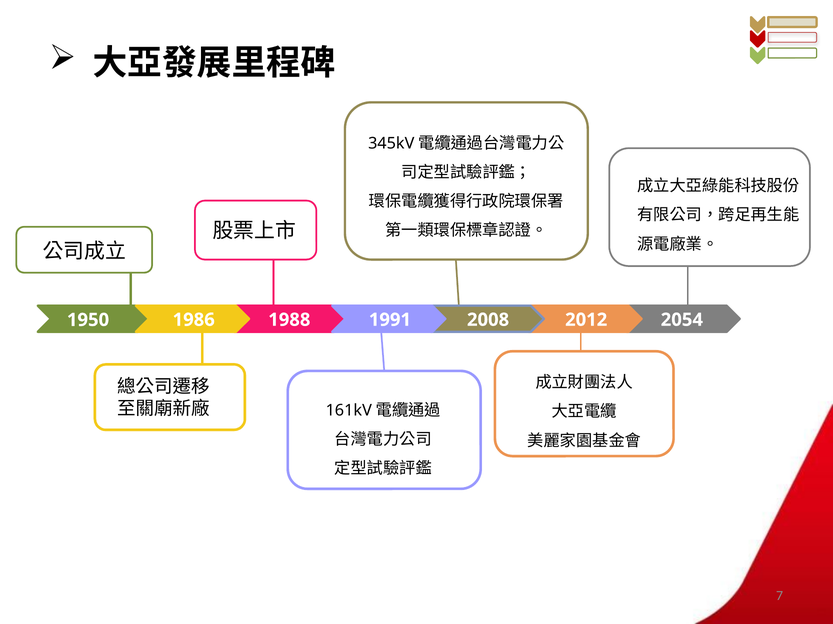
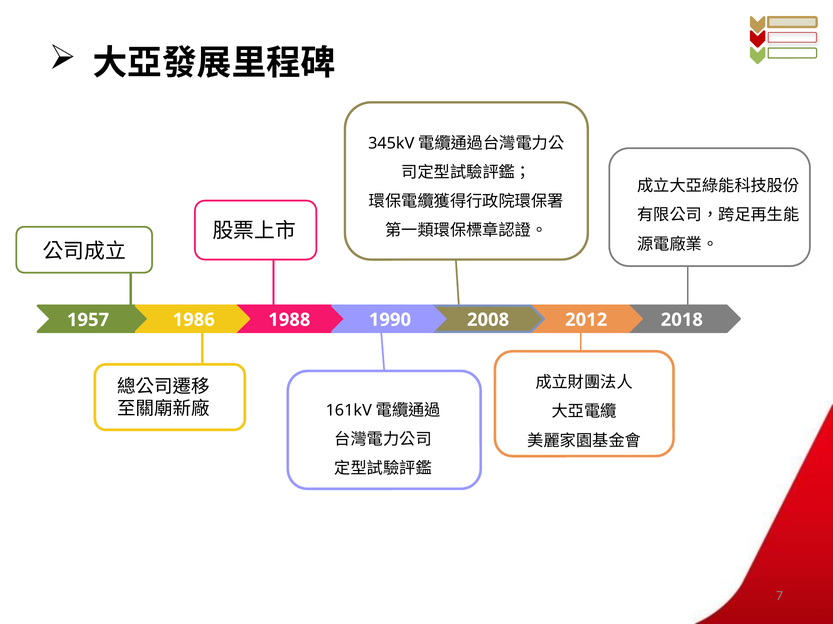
1950: 1950 -> 1957 (88, 320)
1991: 1991 -> 1990 (390, 320)
2054: 2054 -> 2018 (682, 320)
